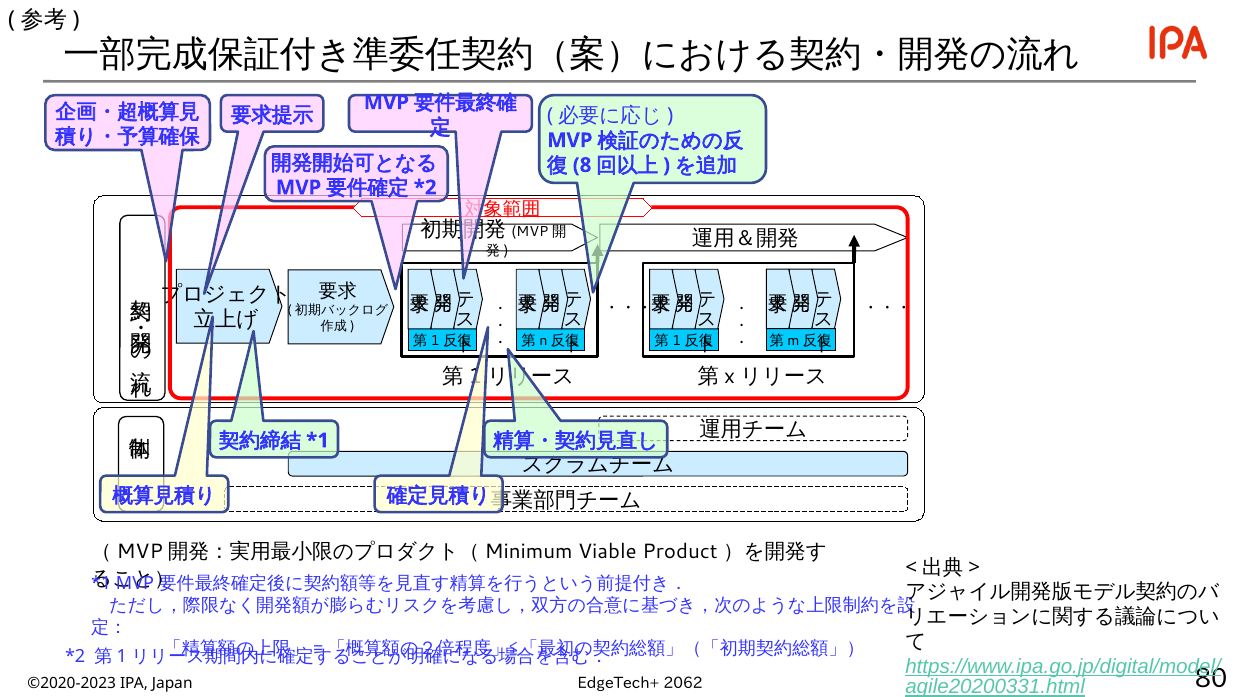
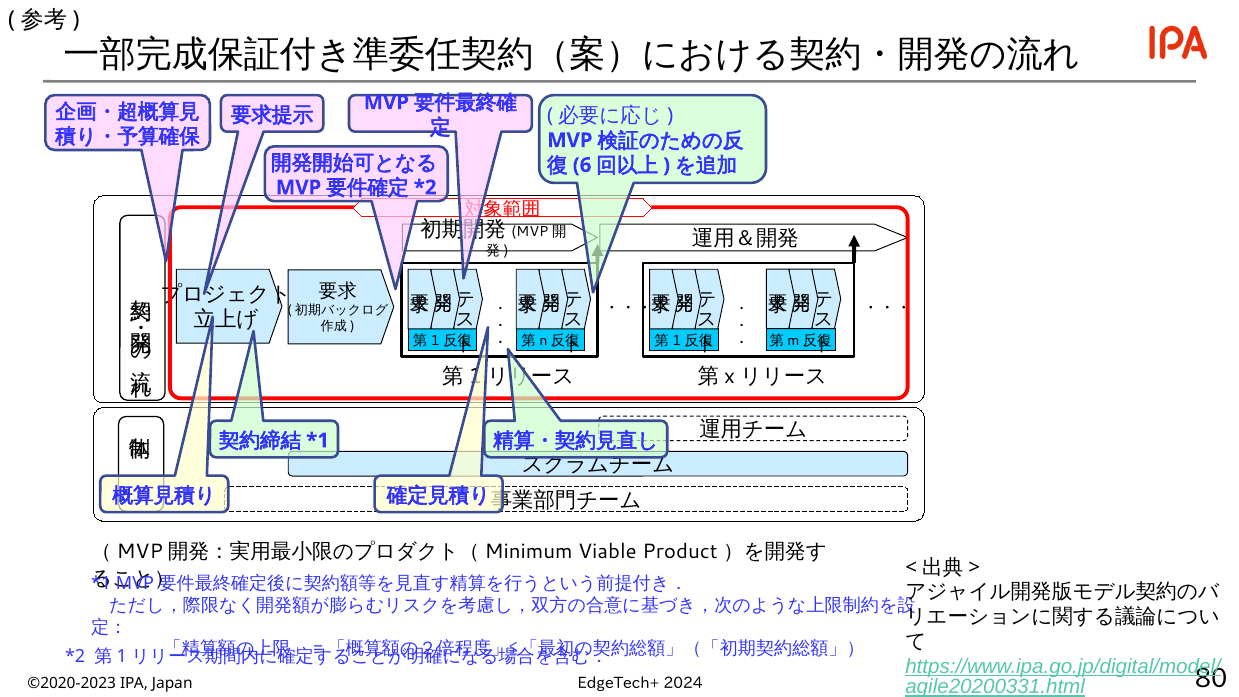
8: 8 -> 6 (582, 165)
2062: 2062 -> 2024 (683, 683)
